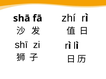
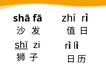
shī underline: none -> present (21, 45)
